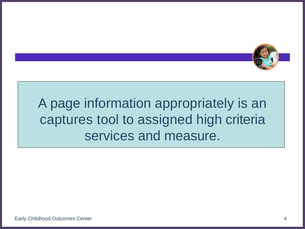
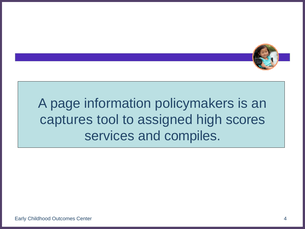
appropriately: appropriately -> policymakers (195, 103)
criteria: criteria -> scores (246, 120)
measure: measure -> compiles (192, 136)
